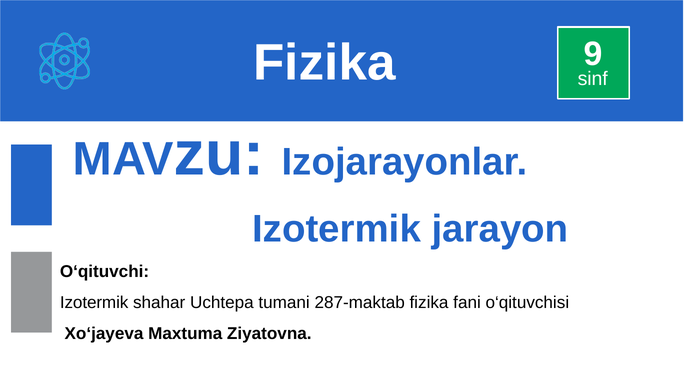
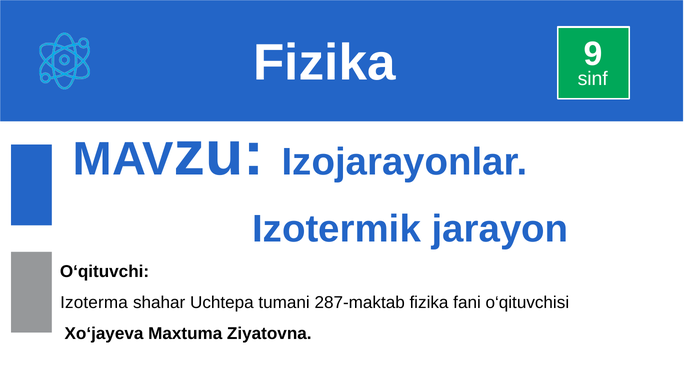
Izotermik: Izotermik -> Izoterma (94, 302)
